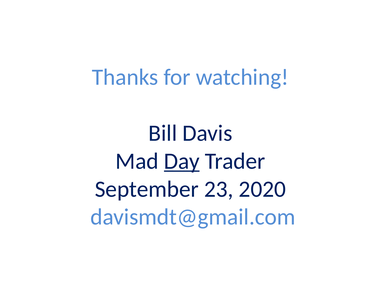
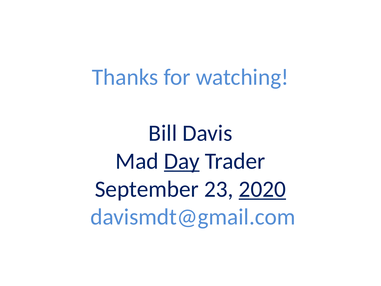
2020 underline: none -> present (262, 189)
